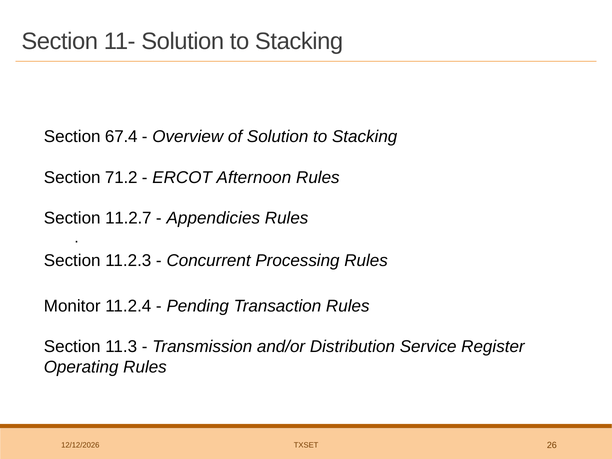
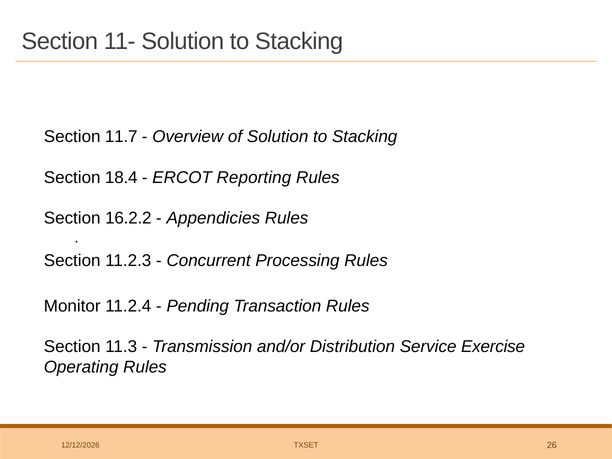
67.4: 67.4 -> 11.7 (121, 137)
71.2: 71.2 -> 18.4 (121, 177)
Afternoon: Afternoon -> Reporting (254, 177)
11.2.7: 11.2.7 -> 16.2.2 (128, 218)
Register: Register -> Exercise (493, 347)
